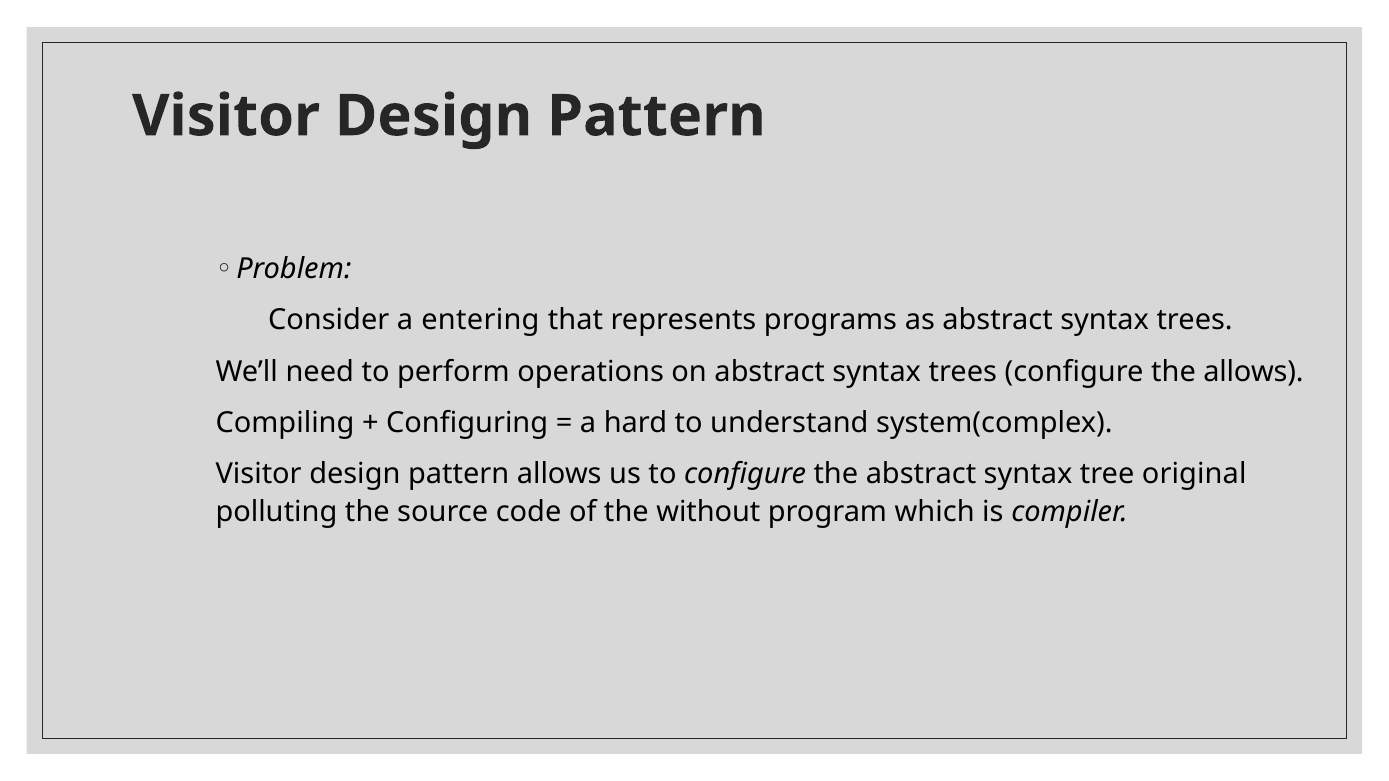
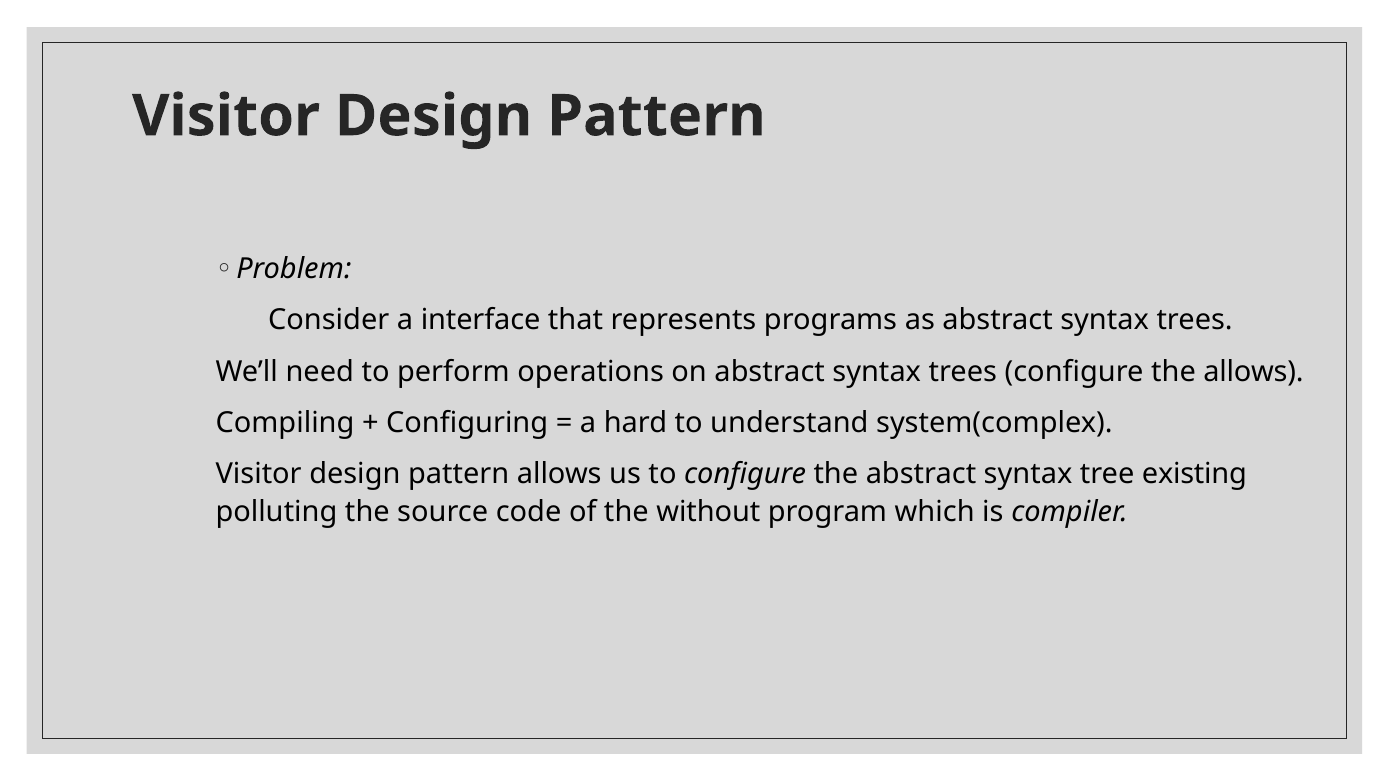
entering: entering -> interface (481, 320)
original: original -> existing (1194, 474)
